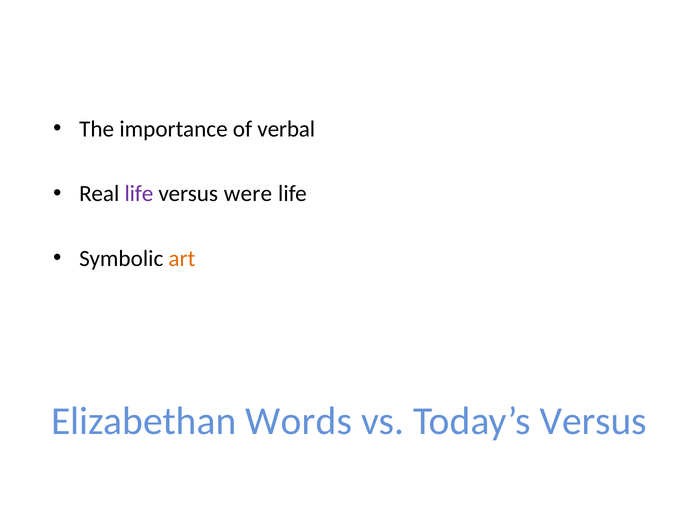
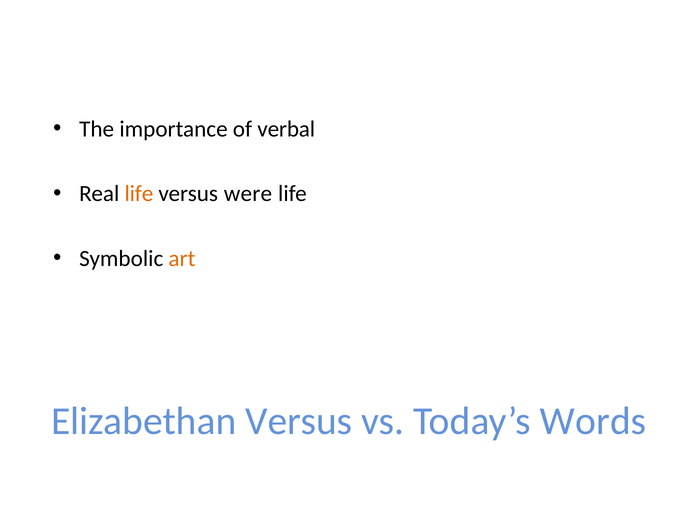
life colour: purple -> orange (139, 194)
Elizabethan Words: Words -> Versus (299, 422)
Today’s Versus: Versus -> Words (593, 422)
